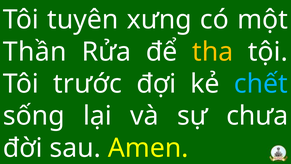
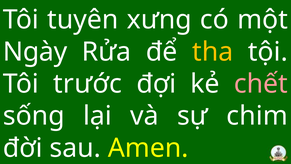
Thần: Thần -> Ngày (35, 52)
chết colour: light blue -> pink (261, 84)
chưa: chưa -> chim (257, 116)
